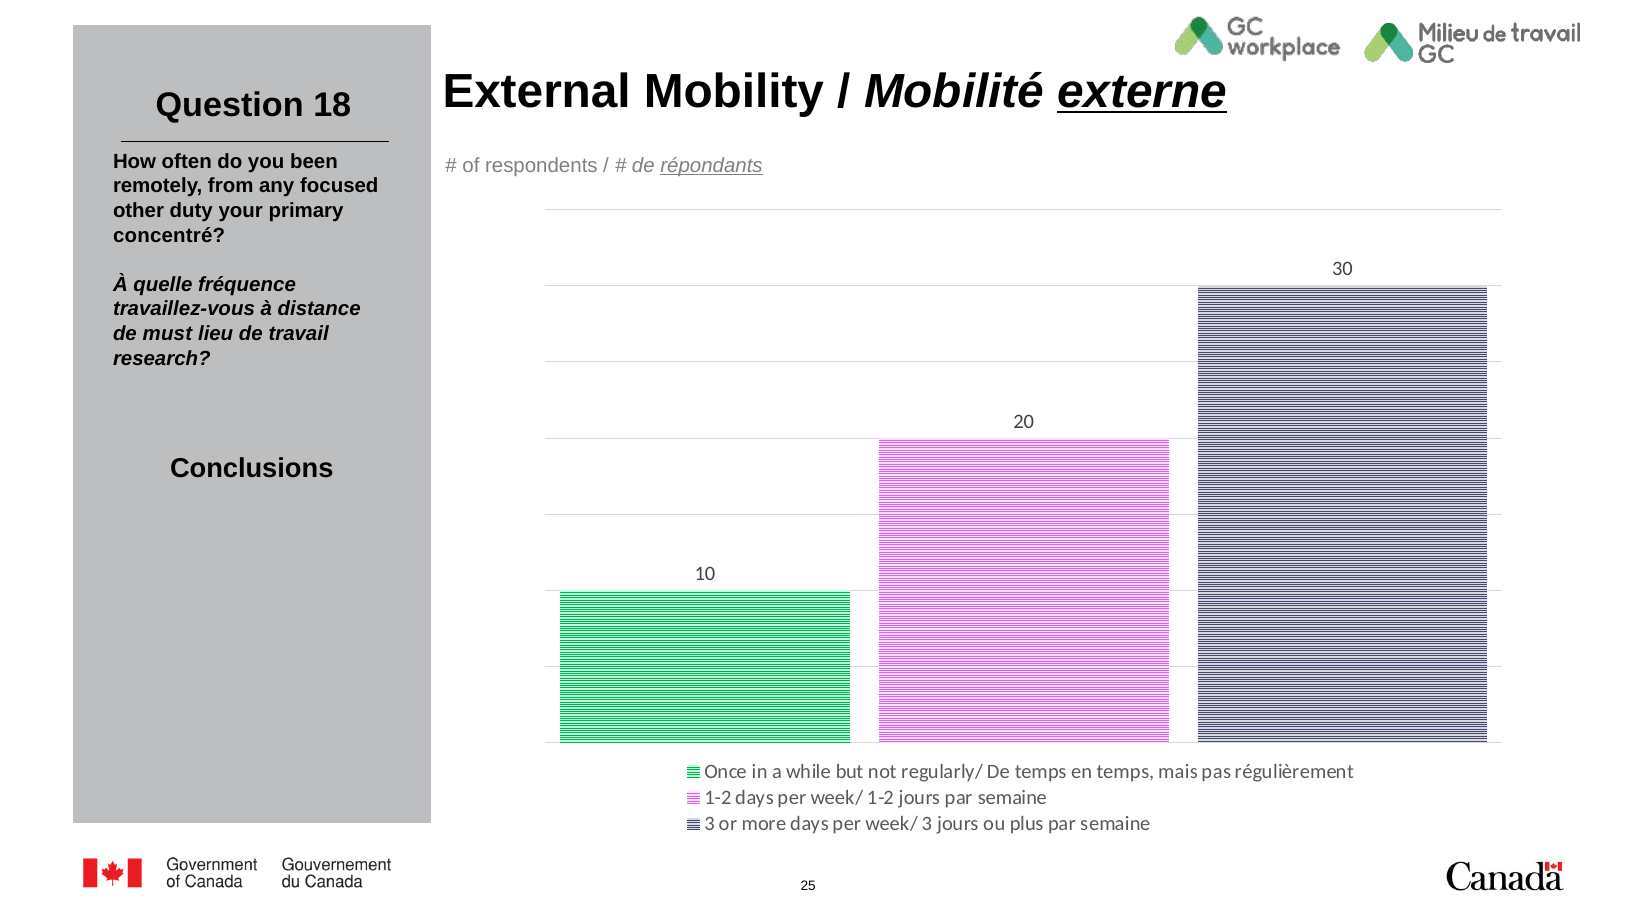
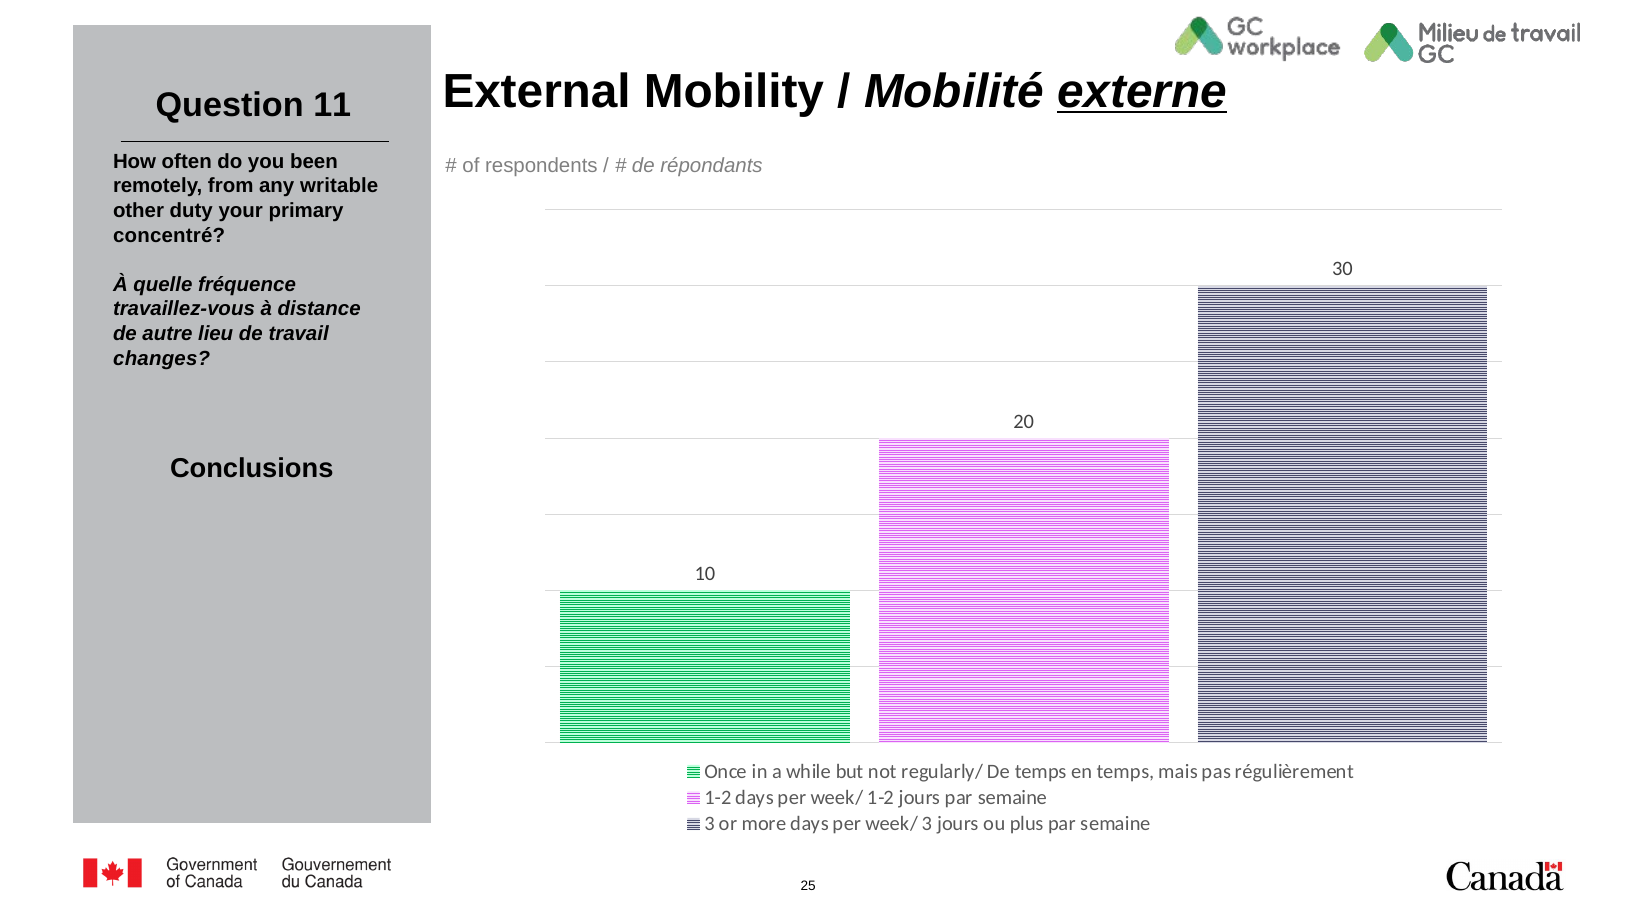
18: 18 -> 11 (332, 105)
répondants underline: present -> none (712, 165)
focused: focused -> writable (339, 186)
must: must -> autre (167, 334)
research: research -> changes (162, 358)
